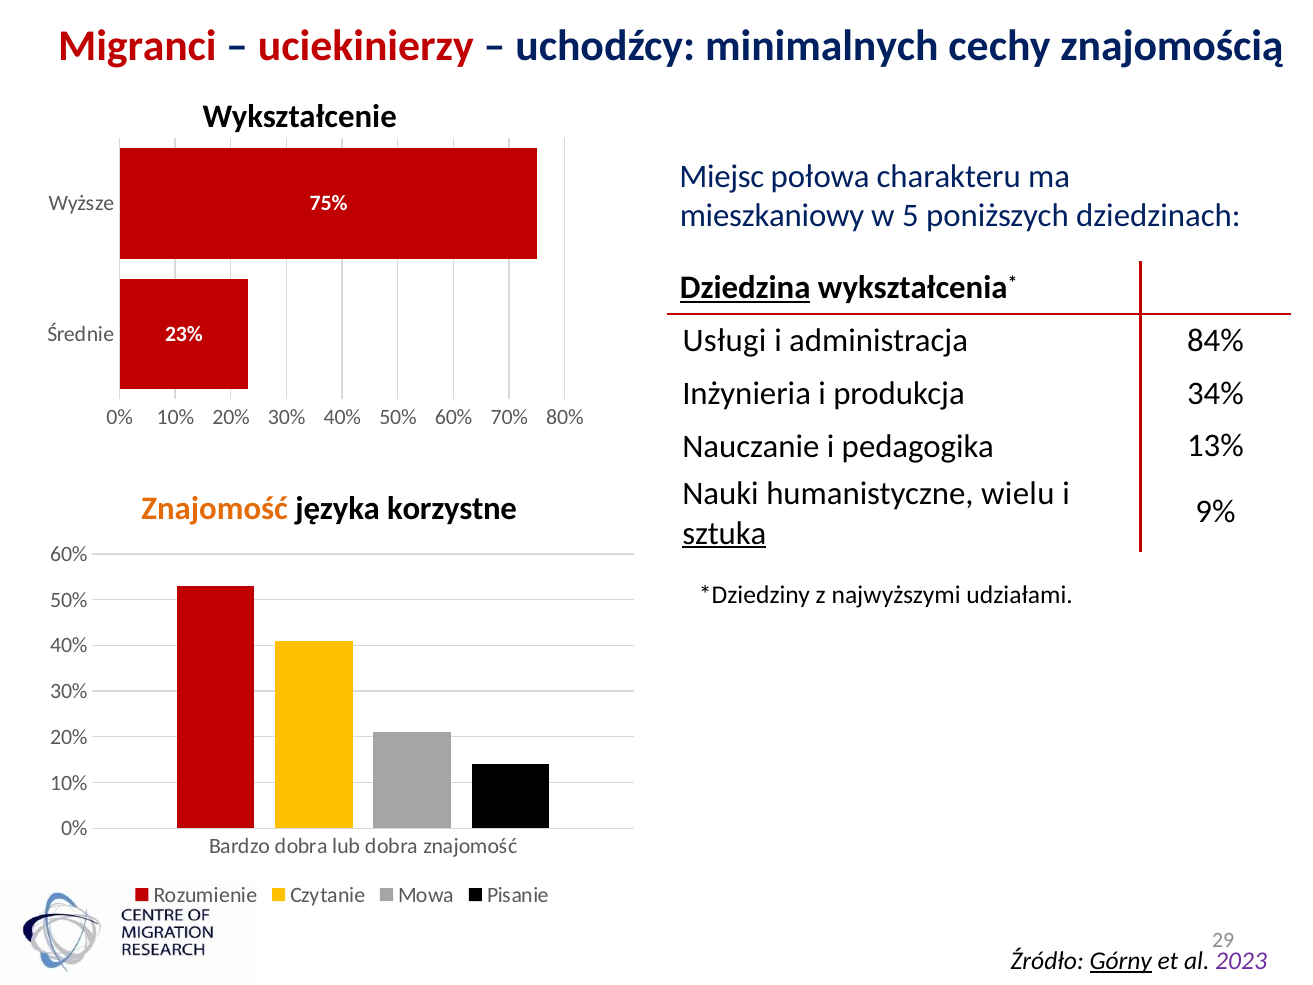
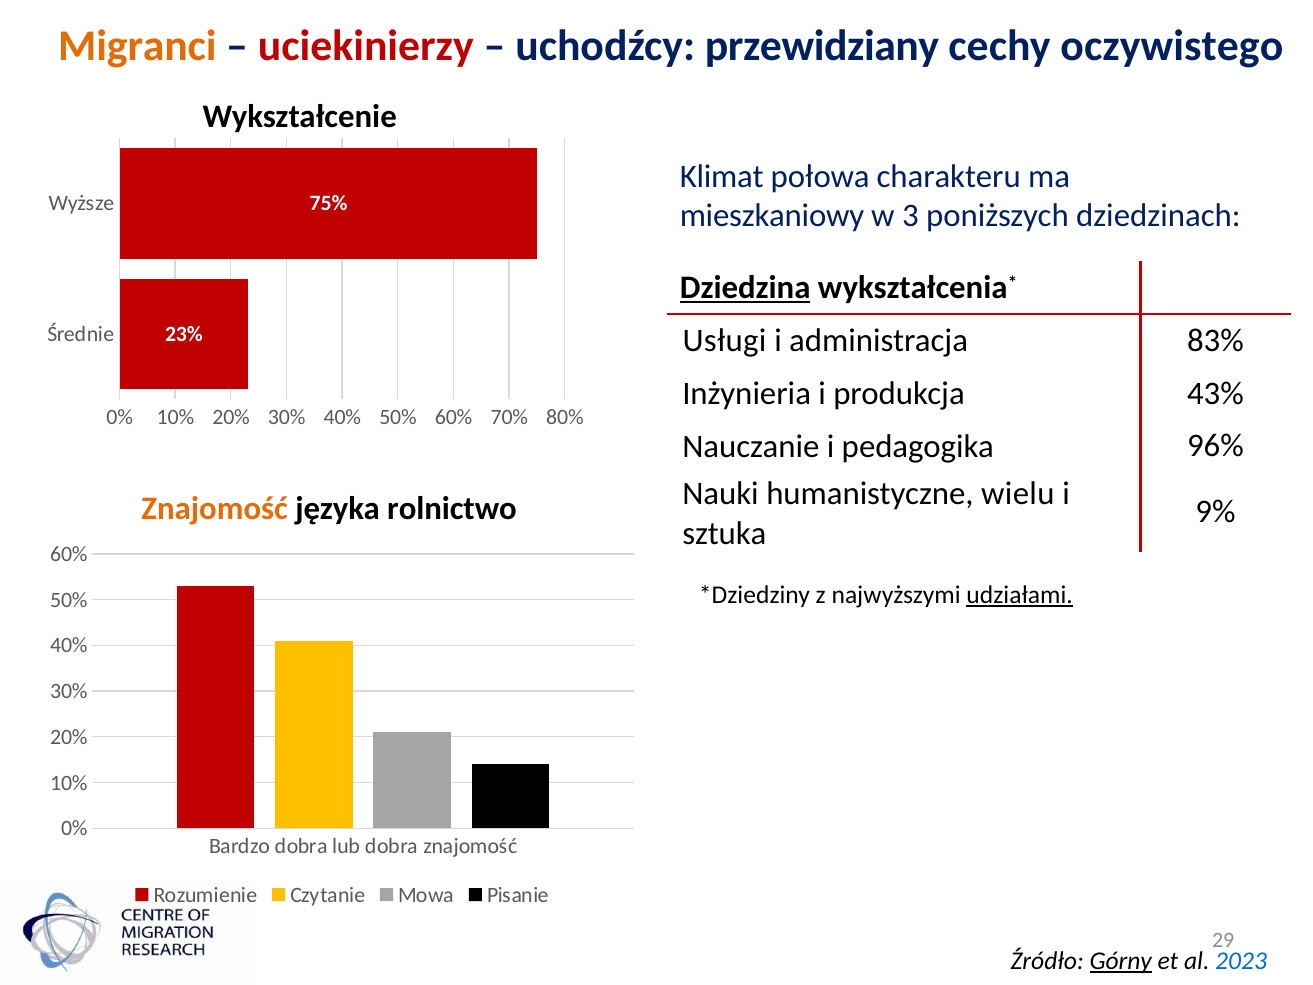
Migranci colour: red -> orange (137, 46)
minimalnych: minimalnych -> przewidziany (822, 46)
znajomością: znajomością -> oczywistego (1172, 46)
Miejsc: Miejsc -> Klimat (722, 177)
5: 5 -> 3 (910, 216)
84%: 84% -> 83% (1215, 341)
34%: 34% -> 43% (1215, 393)
13%: 13% -> 96% (1215, 446)
korzystne: korzystne -> rolnictwo (452, 509)
sztuka underline: present -> none (724, 533)
udziałami underline: none -> present (1020, 595)
2023 colour: purple -> blue (1241, 961)
